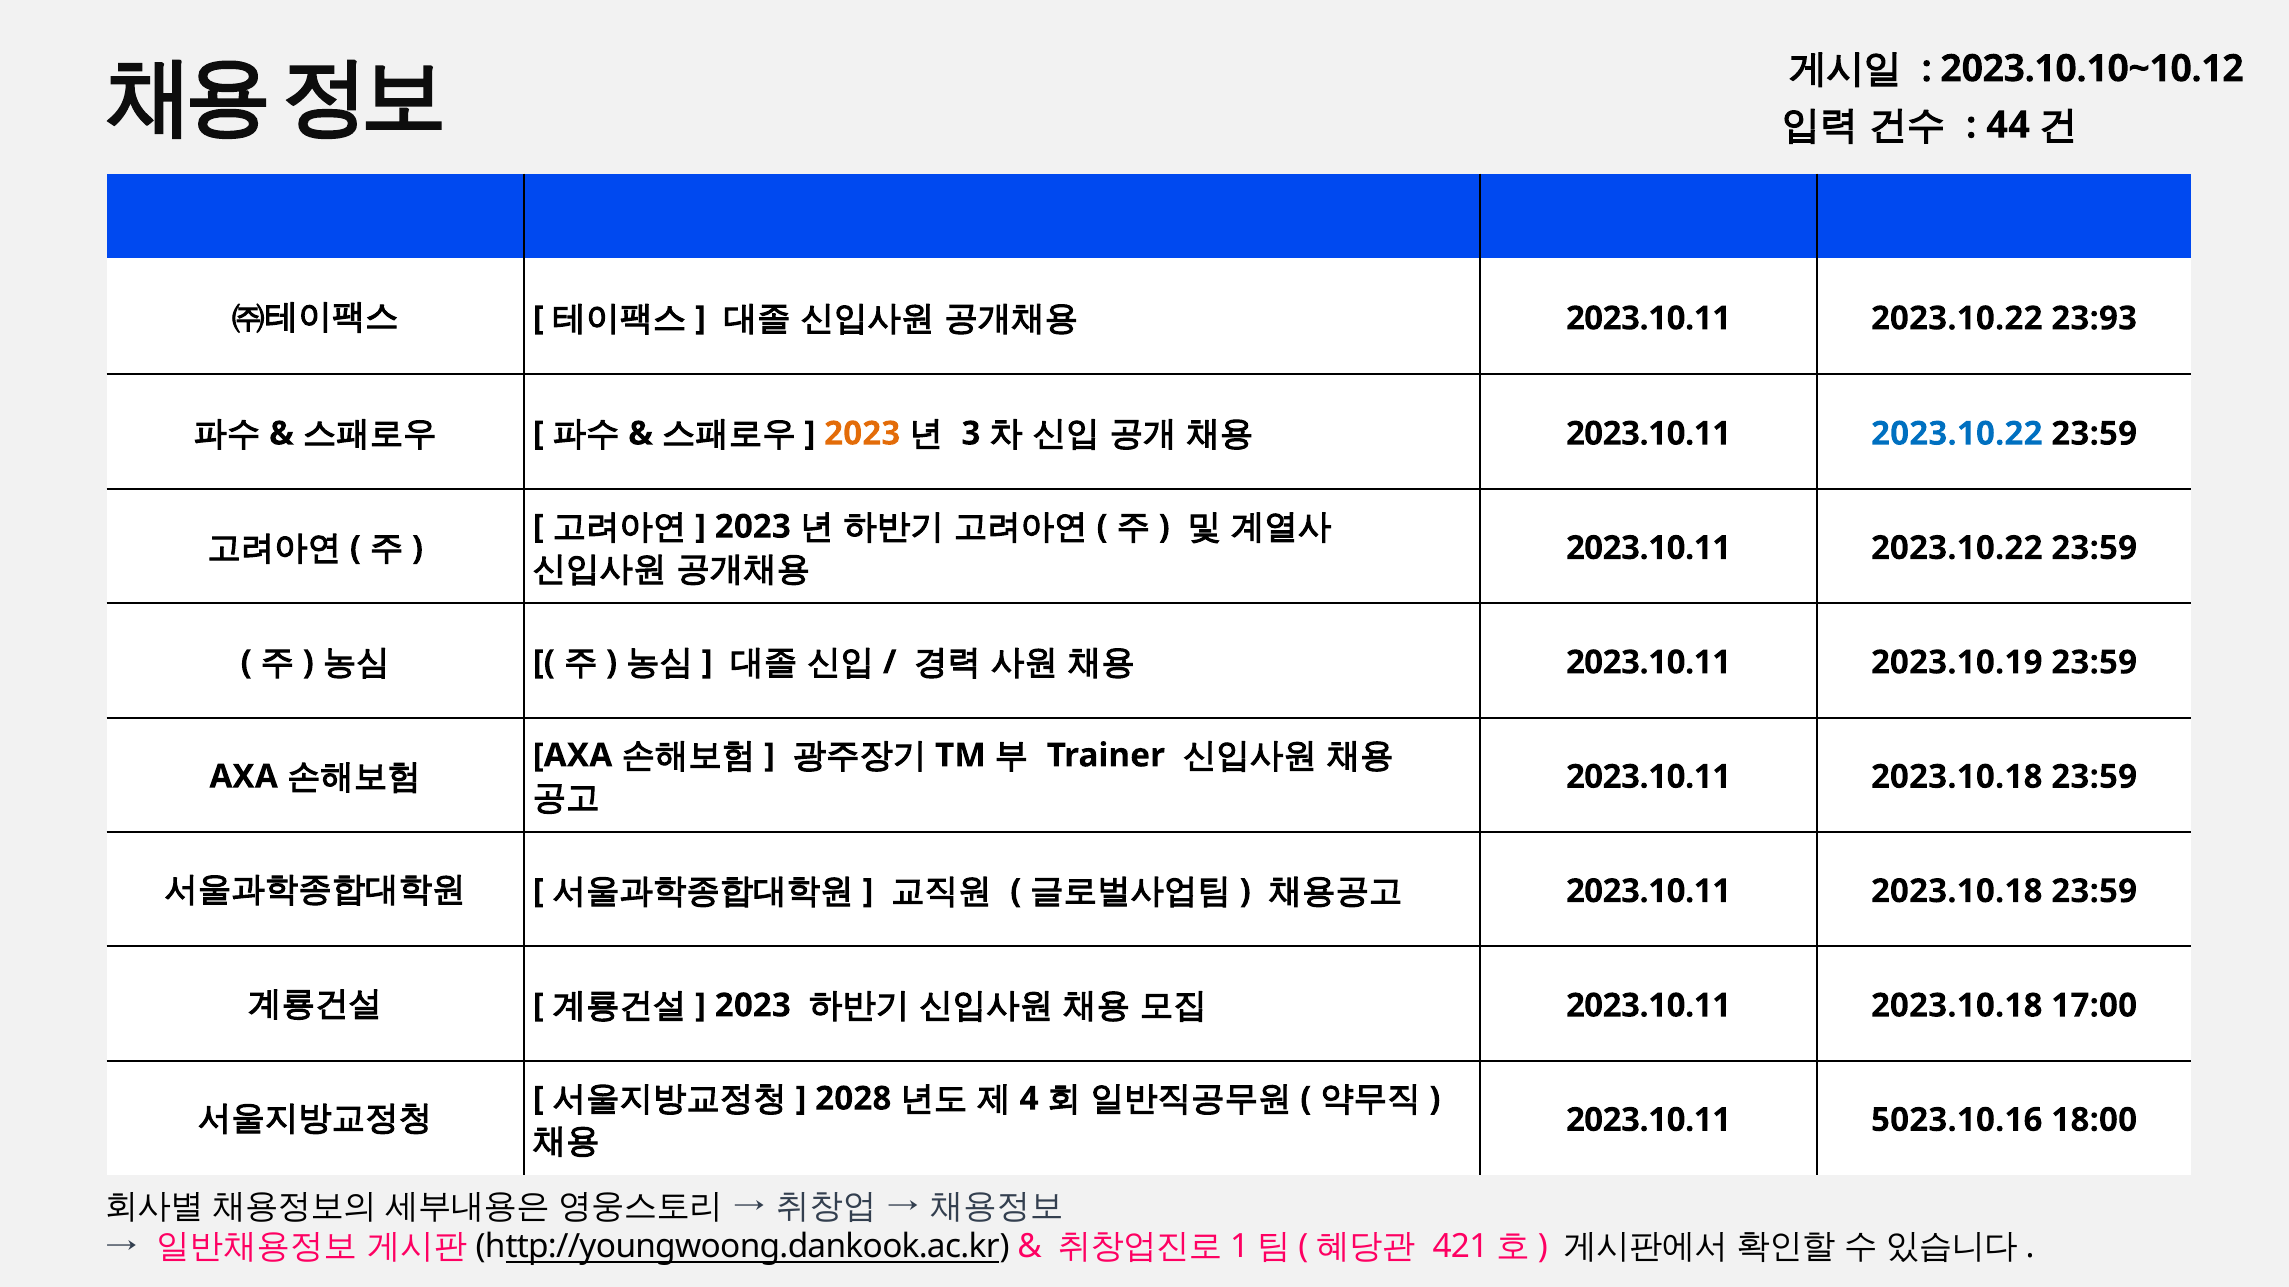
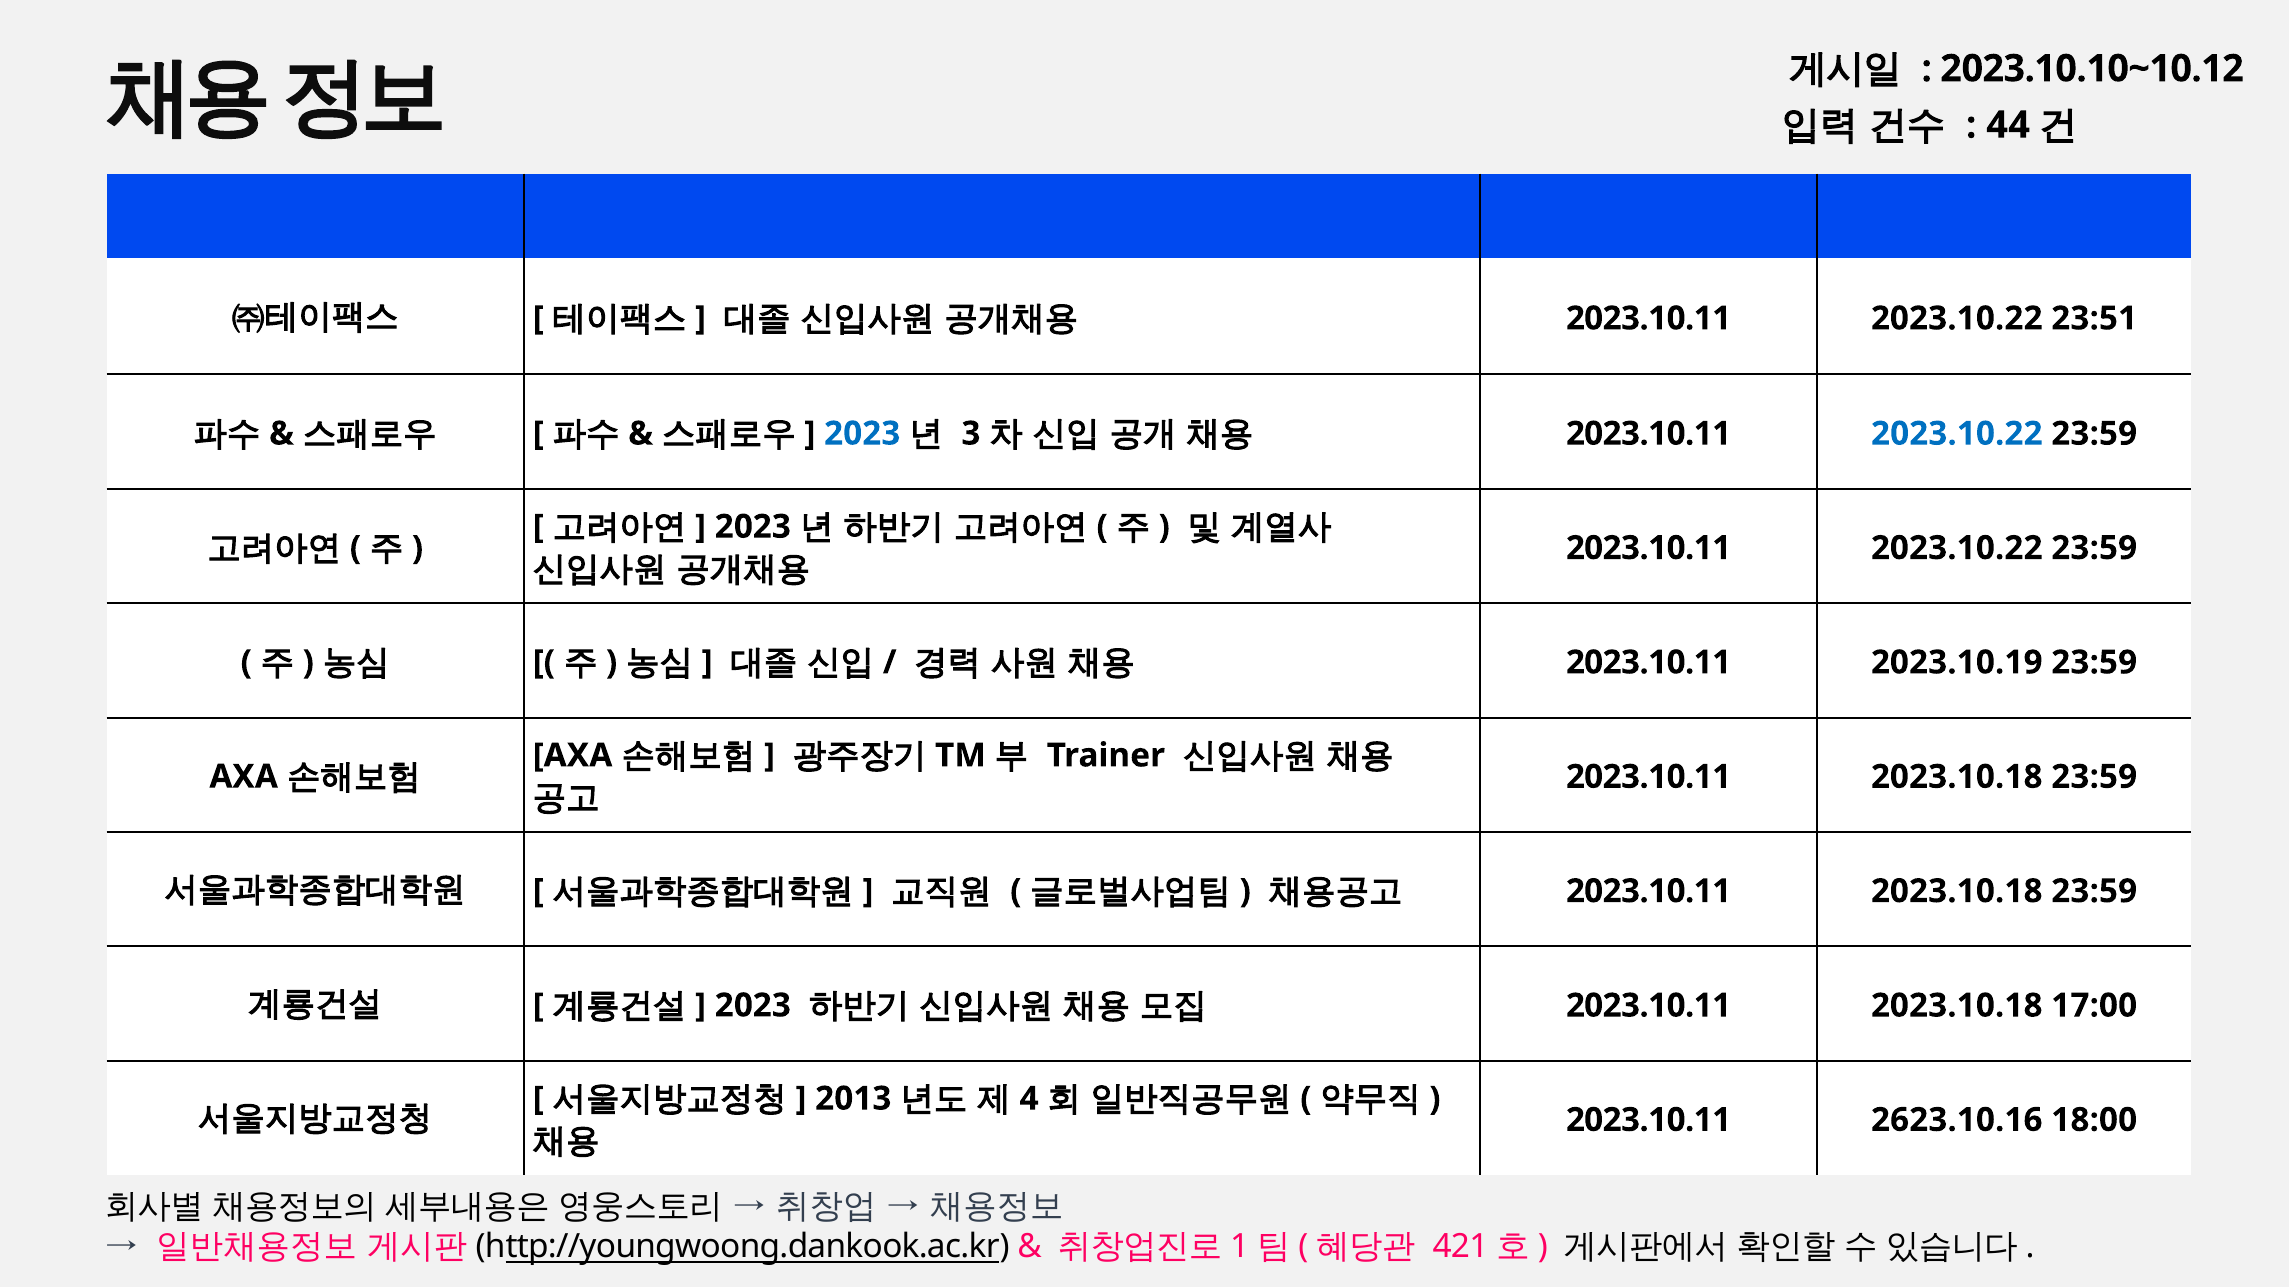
23:93: 23:93 -> 23:51 (2094, 319)
2023 colour: orange -> blue (862, 434)
2028: 2028 -> 2013 (853, 1099)
5023.10.16: 5023.10.16 -> 2623.10.16 (1957, 1120)
